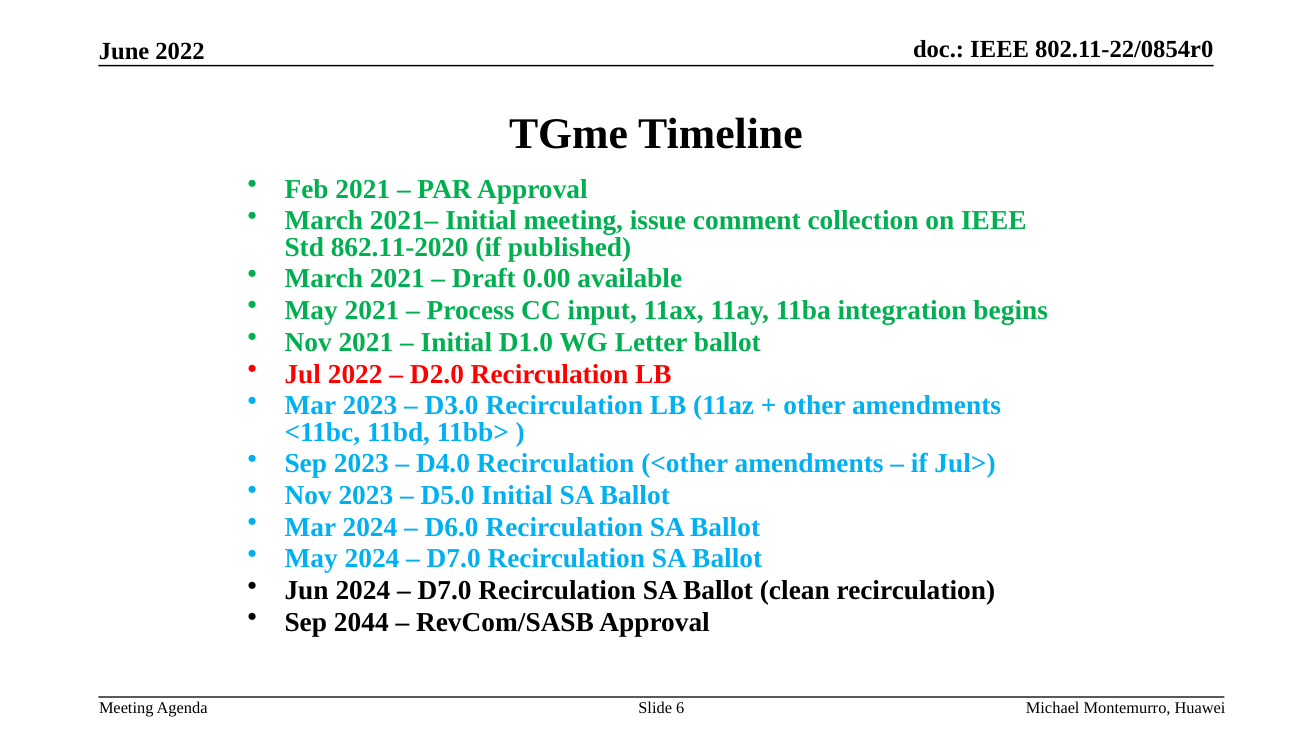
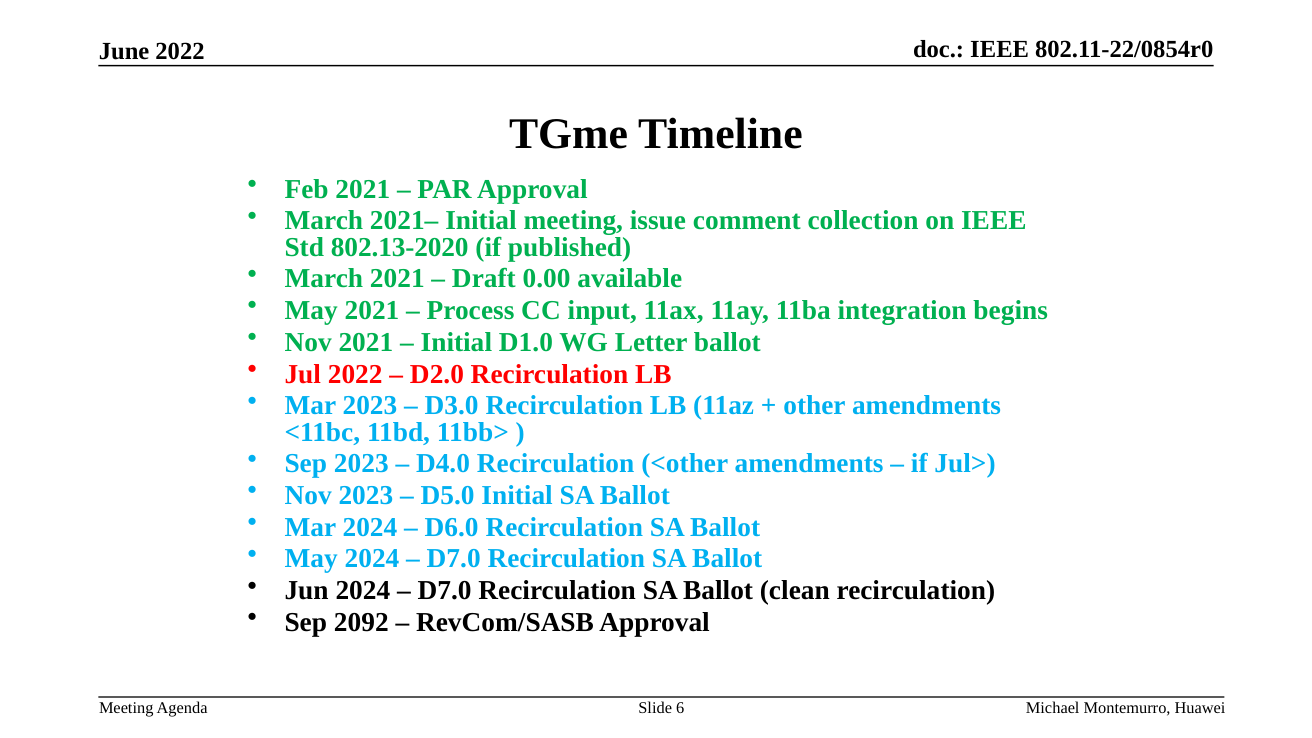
862.11-2020: 862.11-2020 -> 802.13-2020 (400, 247)
2044: 2044 -> 2092 (361, 622)
